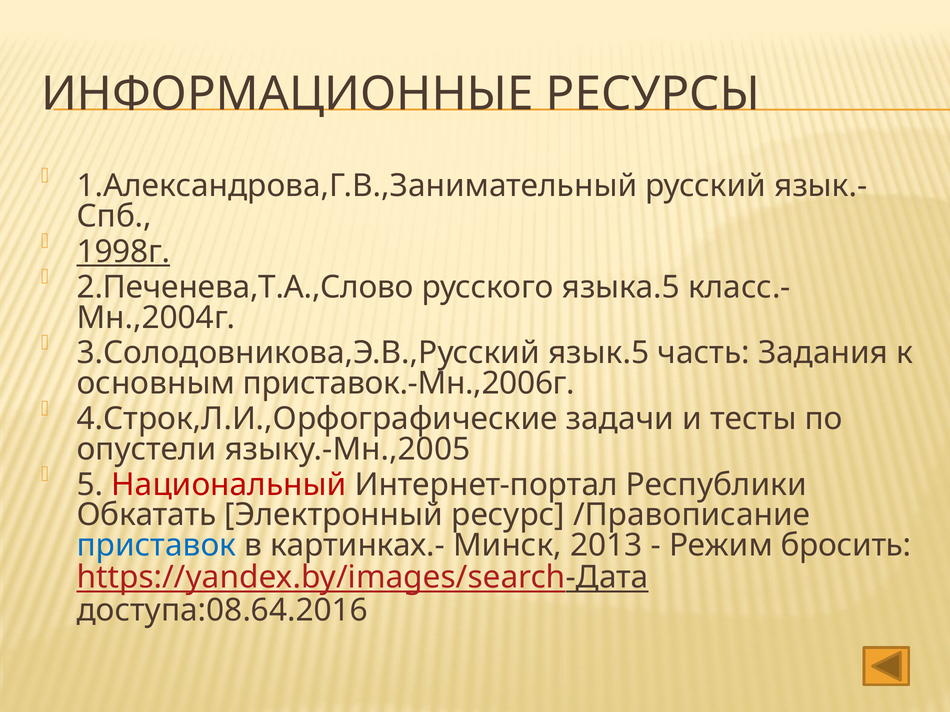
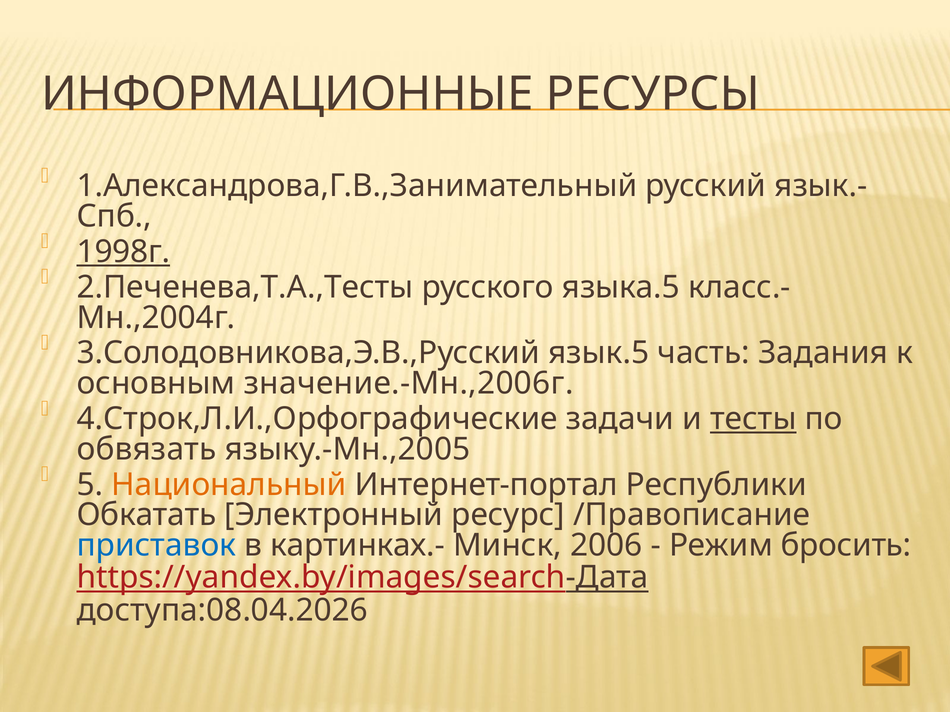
2.Печенева,Т.А.,Слово: 2.Печенева,Т.А.,Слово -> 2.Печенева,Т.А.,Тесты (245, 287)
приставок.-Мн.,2006г: приставок.-Мн.,2006г -> значение.-Мн.,2006г (409, 384)
тесты underline: none -> present (753, 419)
опустели: опустели -> обвязать (147, 450)
Национальный colour: red -> orange (229, 485)
2013: 2013 -> 2006 (606, 546)
доступа:08.64.2016: доступа:08.64.2016 -> доступа:08.04.2026 (222, 611)
